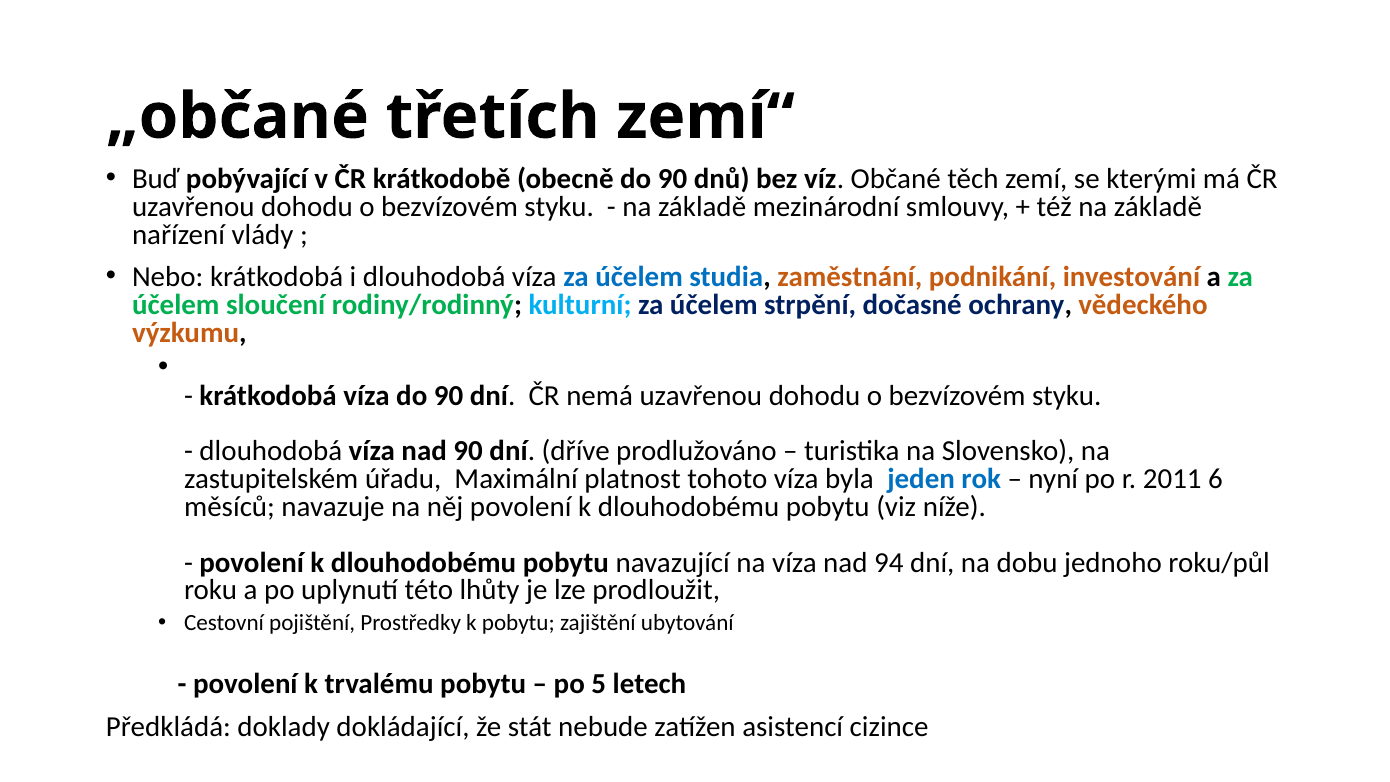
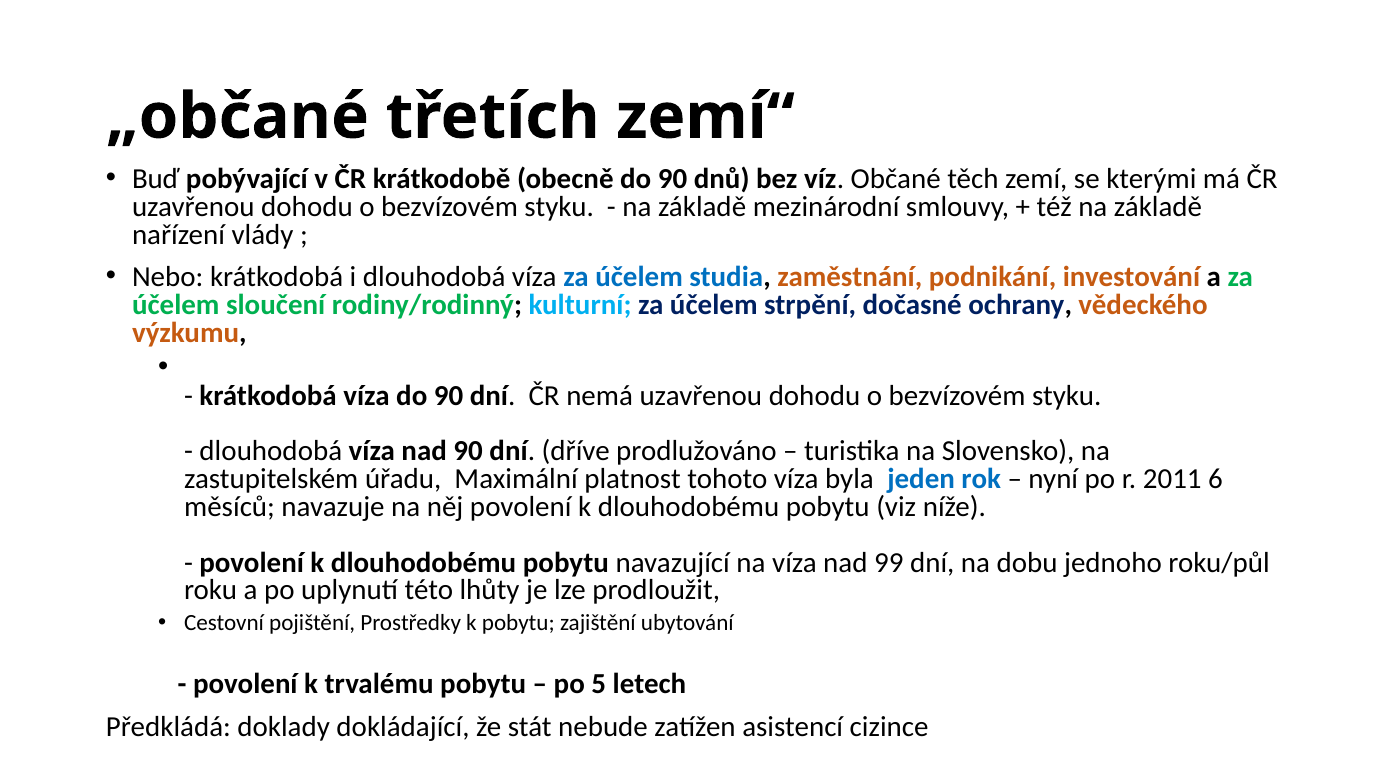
94: 94 -> 99 (889, 562)
